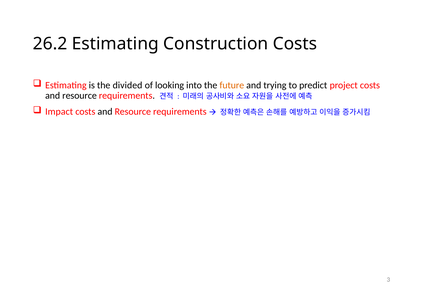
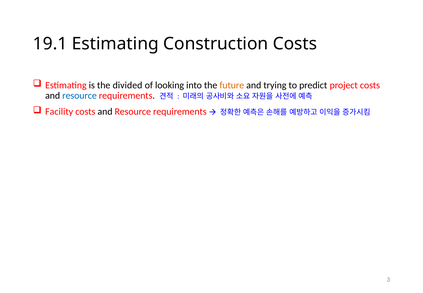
26.2: 26.2 -> 19.1 (50, 44)
resource colour: black -> blue (80, 96)
Impact: Impact -> Facility (59, 112)
